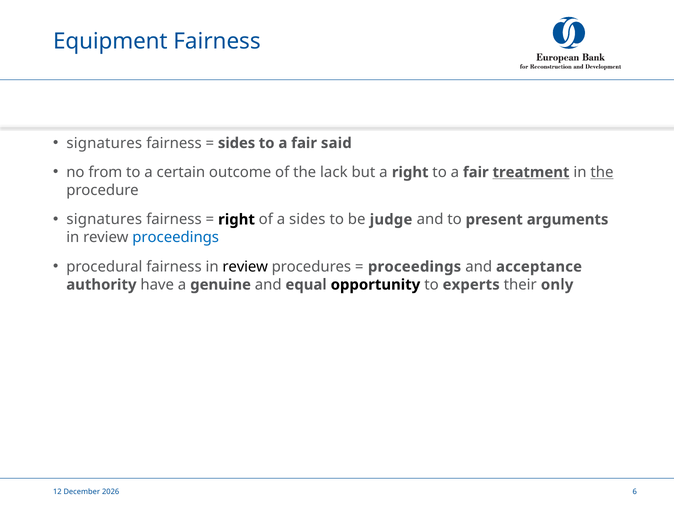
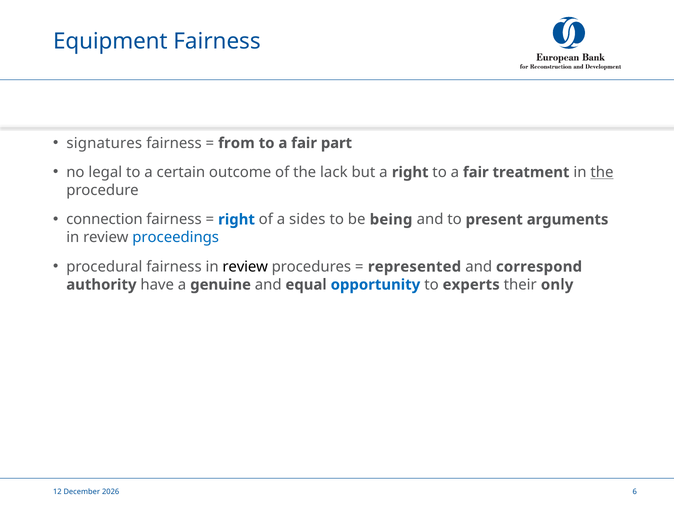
sides: sides -> from (236, 143)
said: said -> part (336, 143)
from: from -> legal (105, 172)
treatment underline: present -> none (531, 172)
signatures: signatures -> connection (104, 219)
right colour: black -> blue (237, 219)
judge: judge -> being (391, 219)
proceedings: proceedings -> represented (415, 266)
acceptance: acceptance -> correspond (539, 266)
opportunity colour: black -> blue (375, 284)
